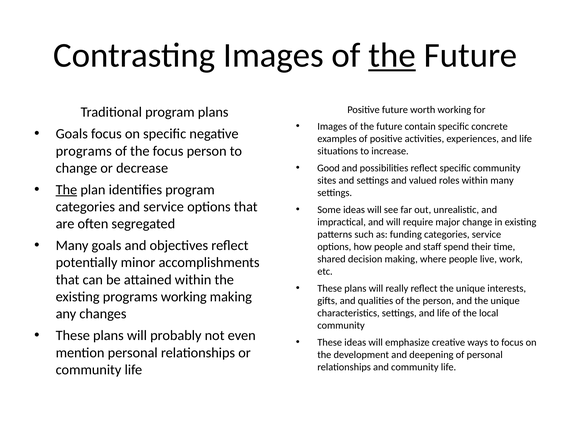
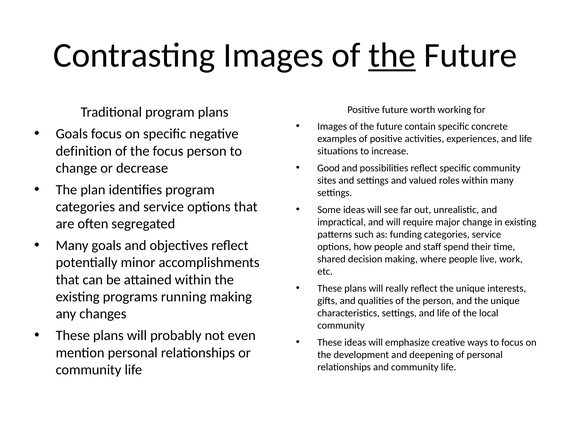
programs: programs -> definition (84, 151)
The underline: present -> none (66, 190)
programs working: working -> running (184, 297)
